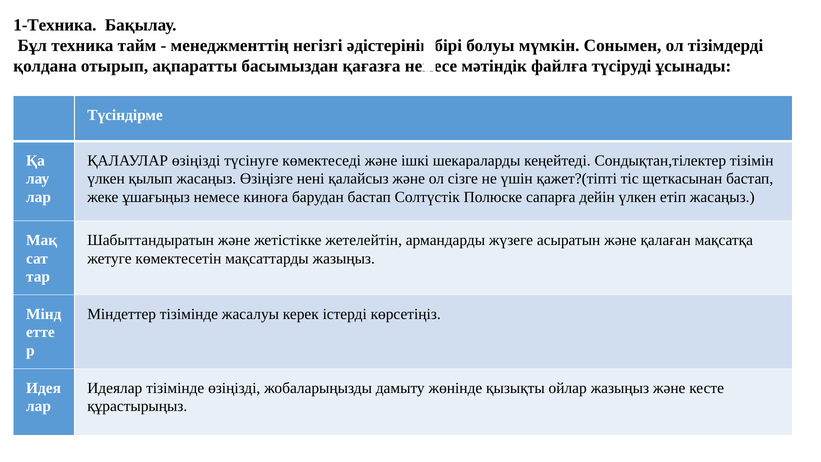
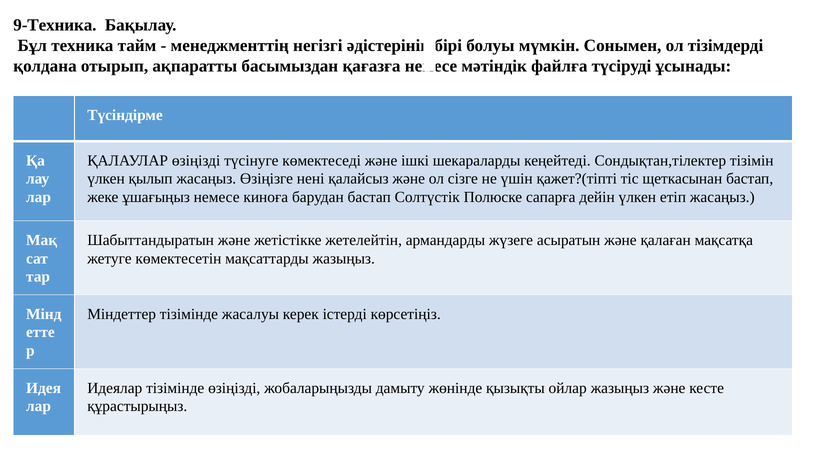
1-Техника: 1-Техника -> 9-Техника (55, 25)
